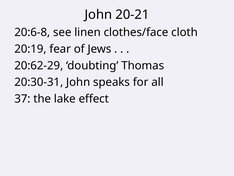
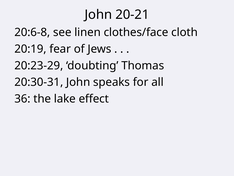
20:62-29: 20:62-29 -> 20:23-29 (39, 65)
37: 37 -> 36 (22, 99)
